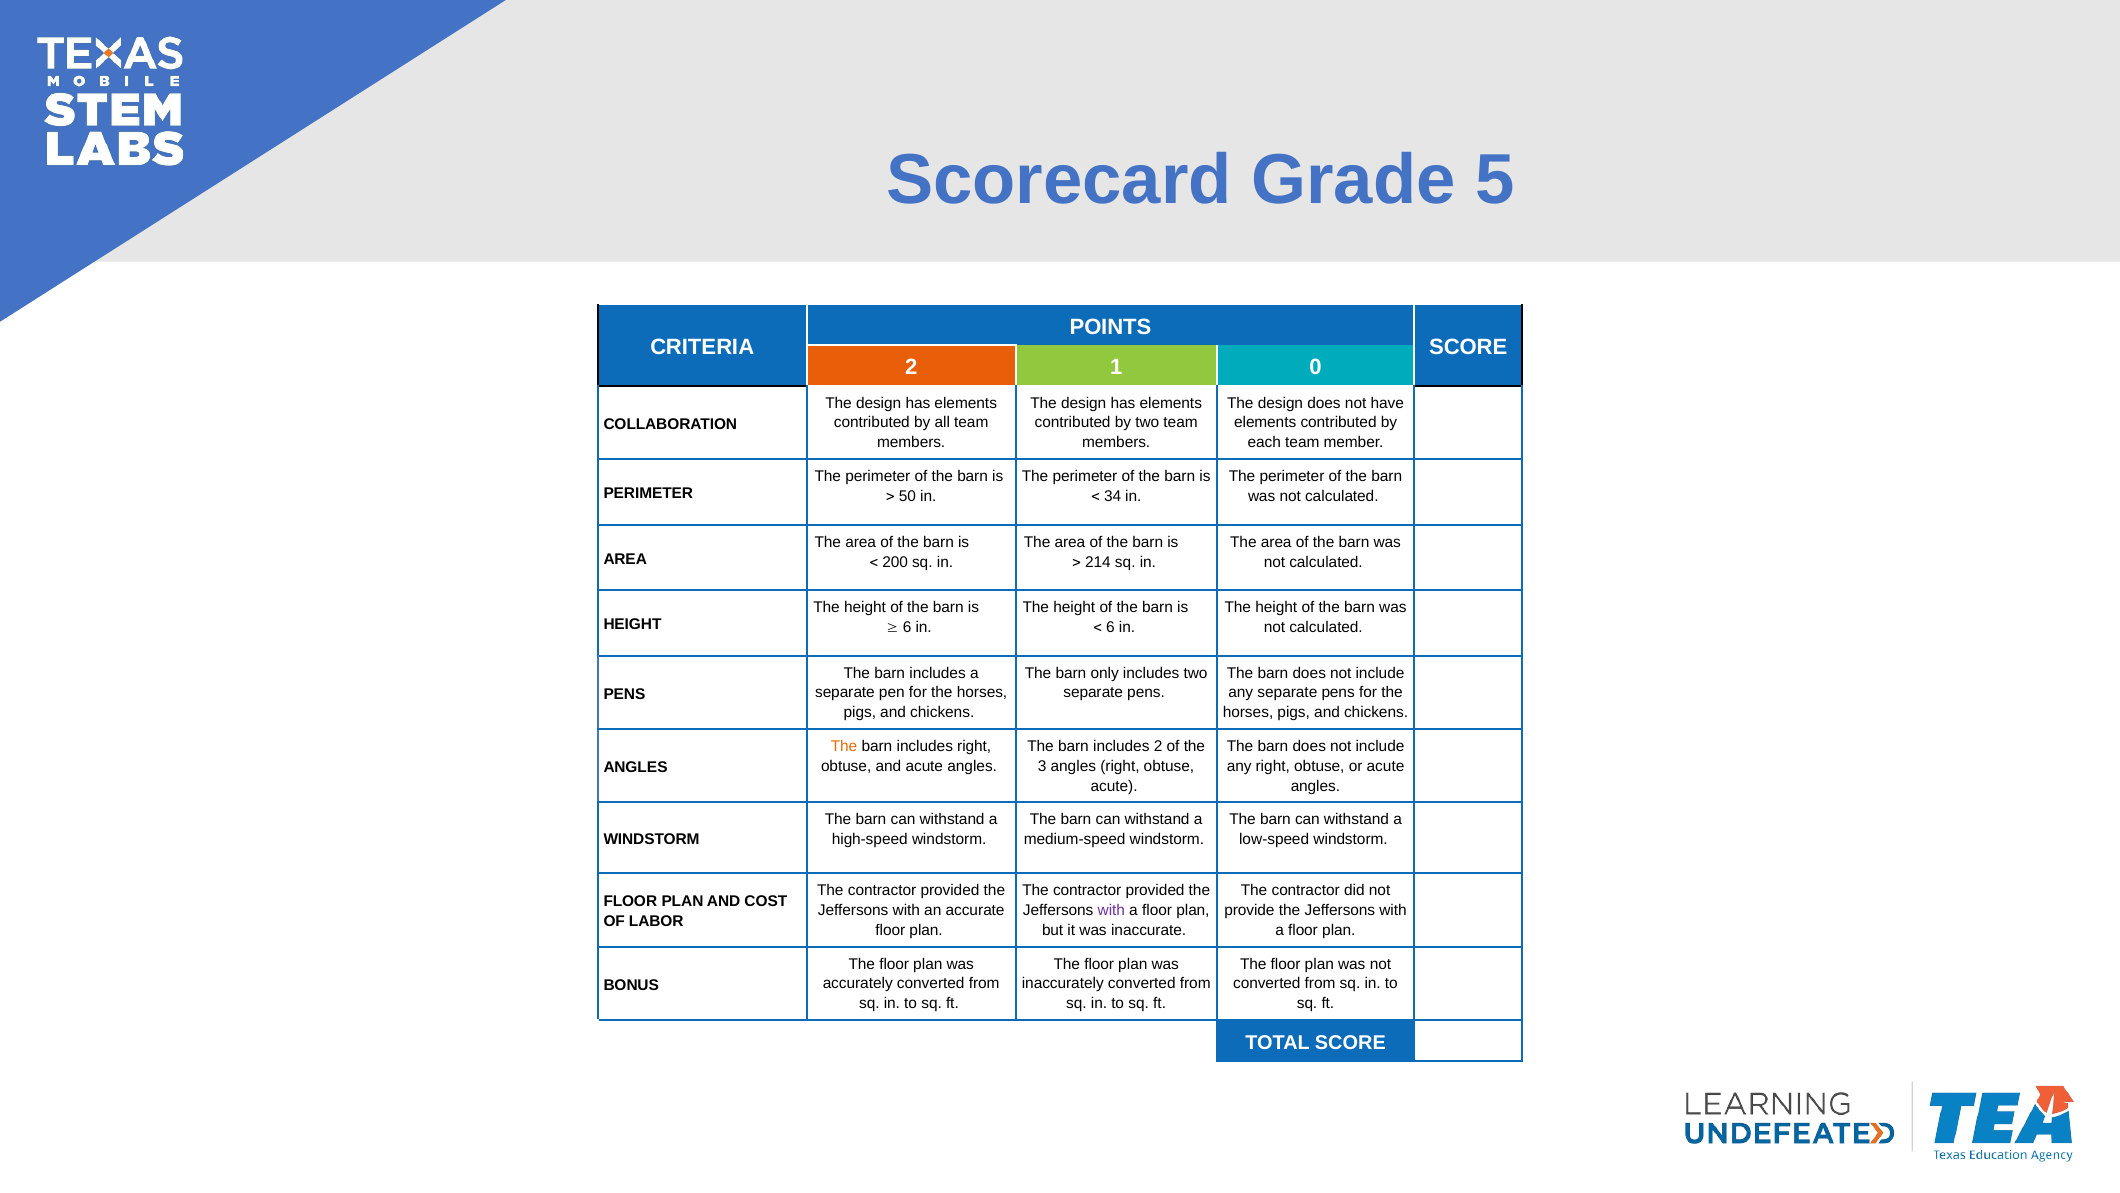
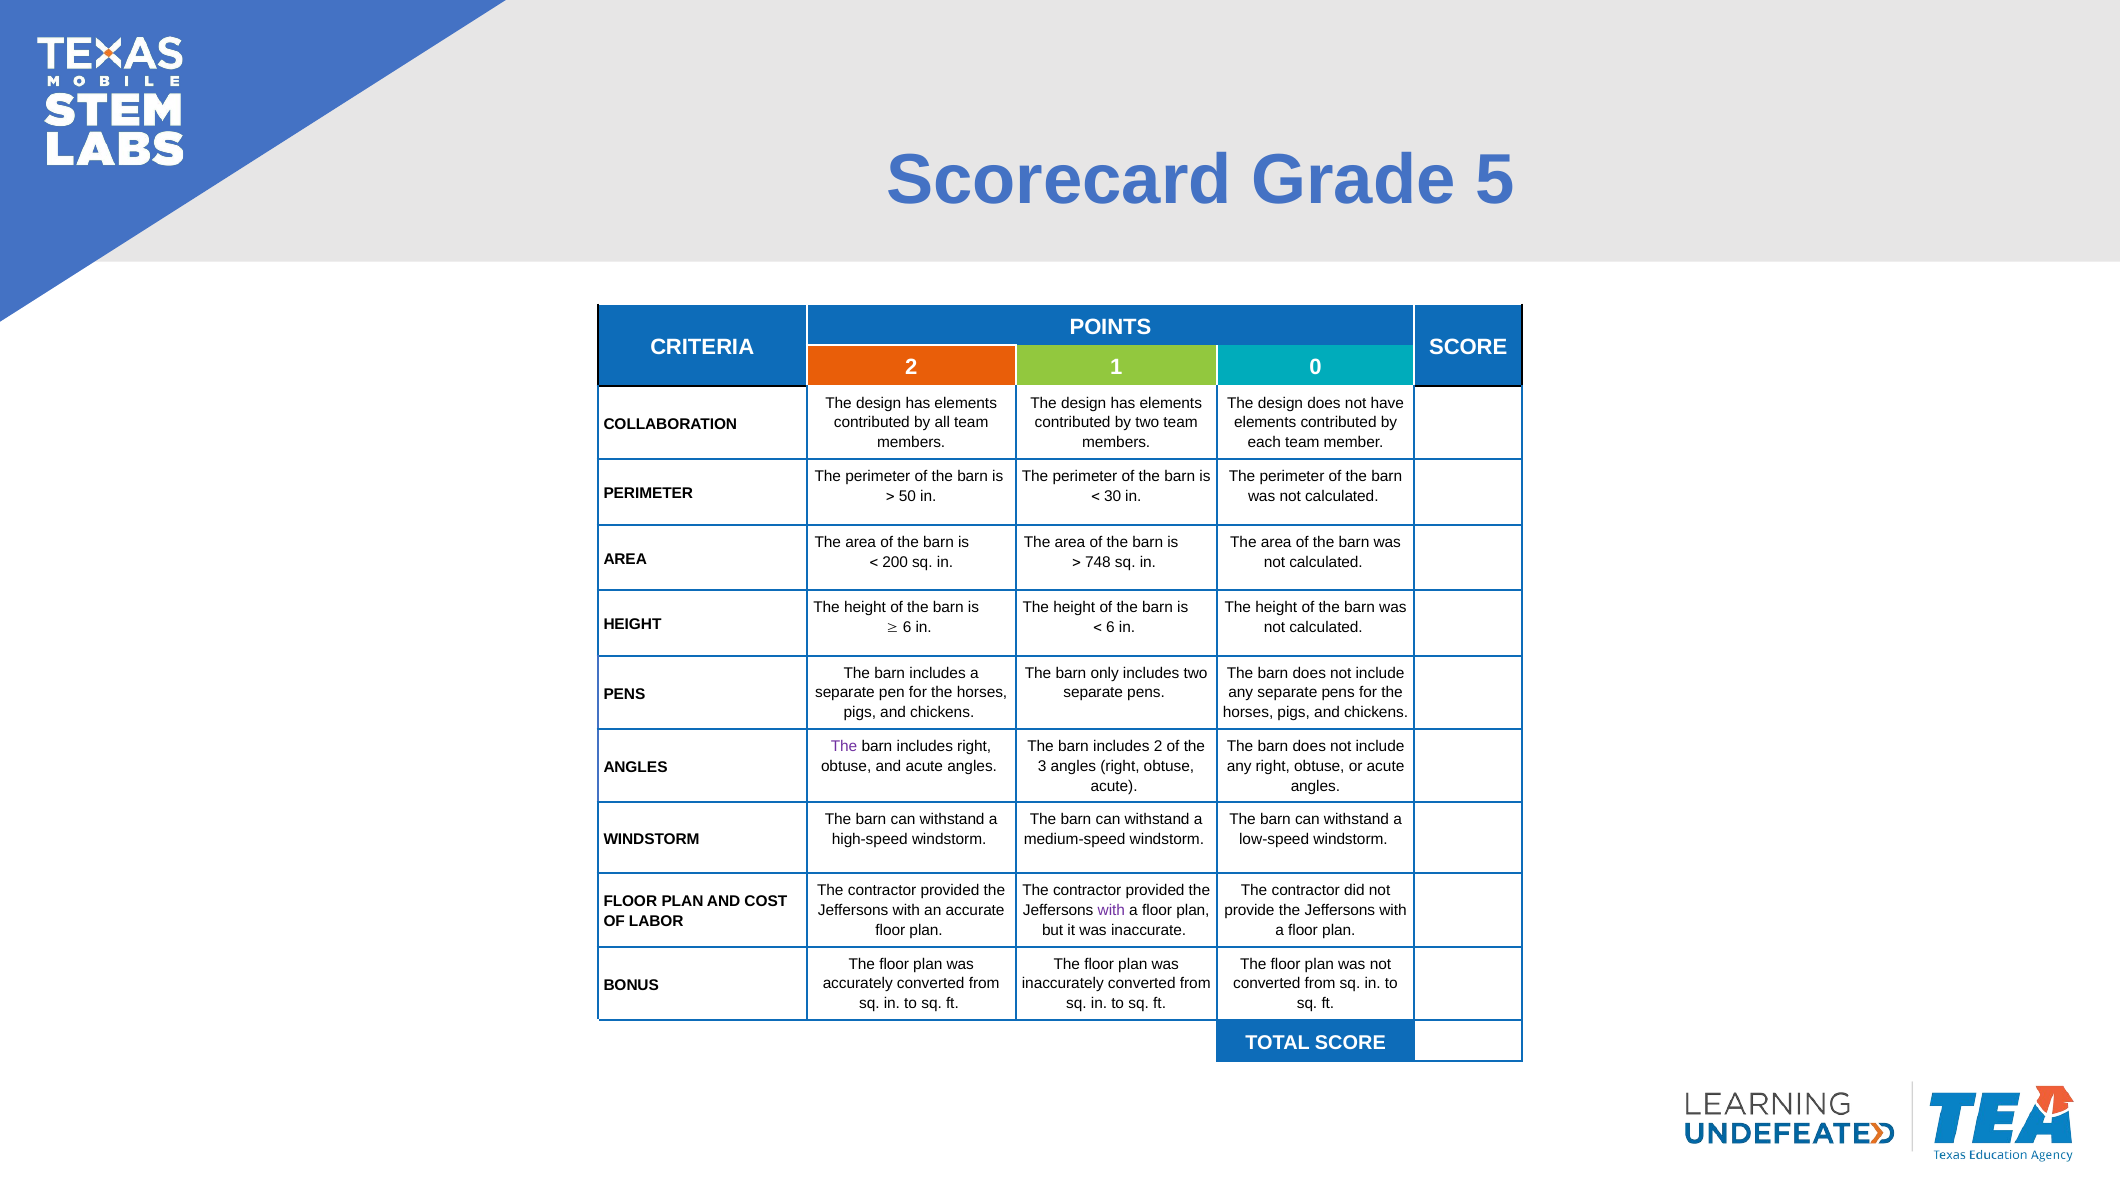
34: 34 -> 30 (1113, 496)
214: 214 -> 748 (1098, 562)
The colour: orange -> purple (844, 746)
